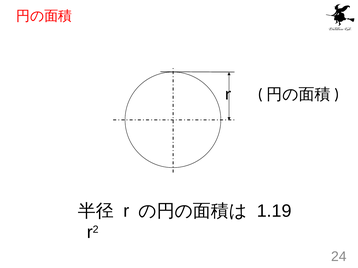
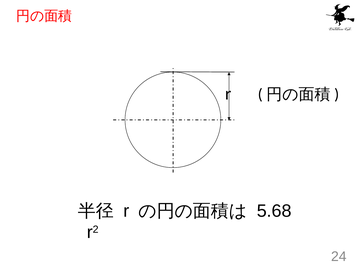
1.19: 1.19 -> 5.68 (274, 211)
